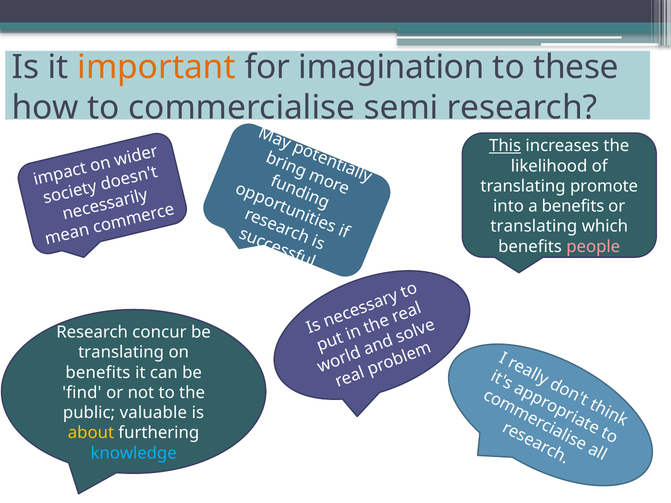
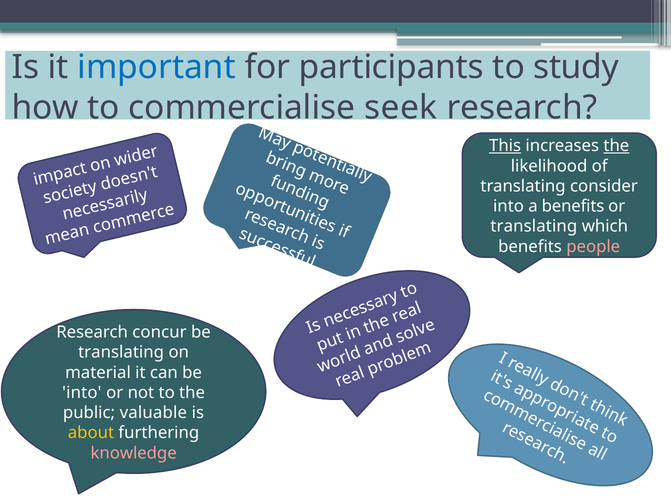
important colour: orange -> blue (157, 67)
imagination: imagination -> participants (391, 67)
these: these -> study (576, 67)
semi: semi -> seek (401, 108)
the underline: none -> present (616, 146)
promote: promote -> consider (604, 186)
benefits: benefits -> material (98, 373)
find: find -> into (82, 393)
knowledge colour: light blue -> pink (134, 453)
